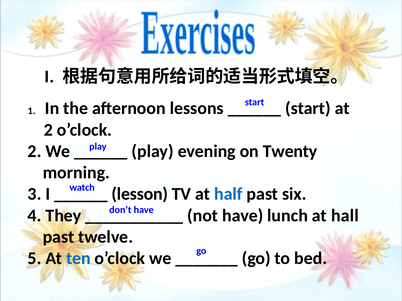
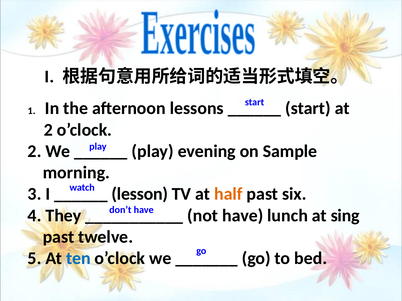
Twenty: Twenty -> Sample (290, 152)
half colour: blue -> orange (228, 194)
hall: hall -> sing (345, 216)
